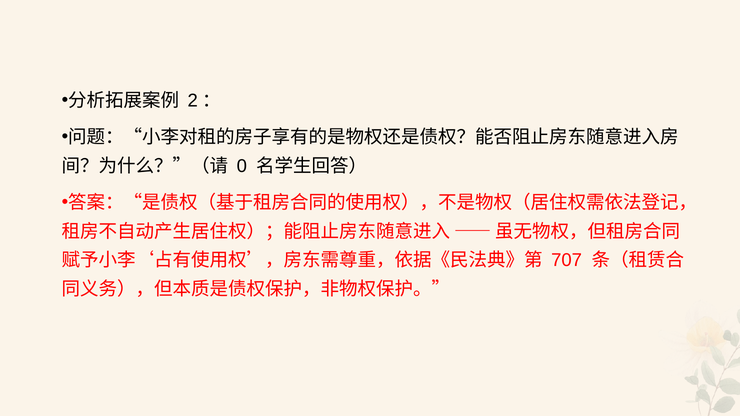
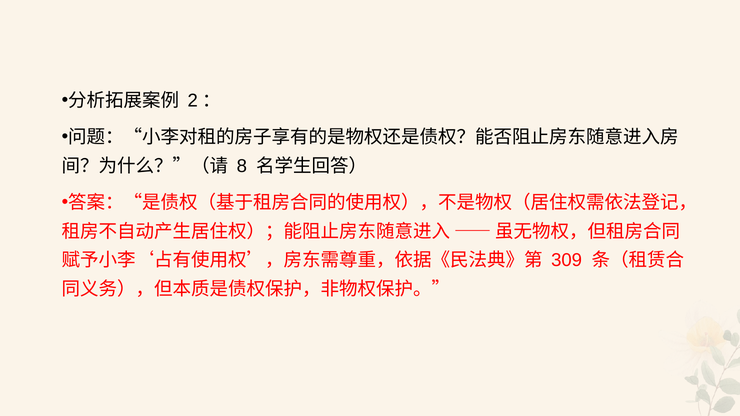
0: 0 -> 8 (242, 166)
707: 707 -> 309 (567, 260)
